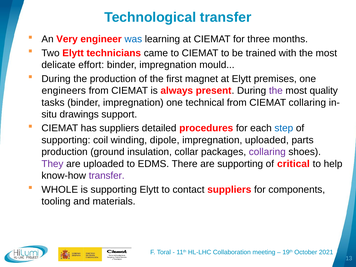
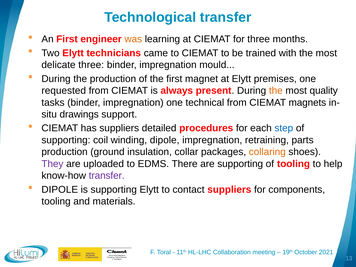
An Very: Very -> First (67, 39)
was colour: blue -> orange (133, 39)
delicate effort: effort -> three (91, 65)
engineers: engineers -> requested (64, 91)
the colour: purple -> orange (276, 91)
CIEMAT collaring: collaring -> magnets (307, 103)
impregnation uploaded: uploaded -> retraining (267, 140)
collaring colour: purple -> orange (267, 152)
of critical: critical -> tooling (293, 164)
WHOLE: WHOLE -> DIPOLE (60, 190)
